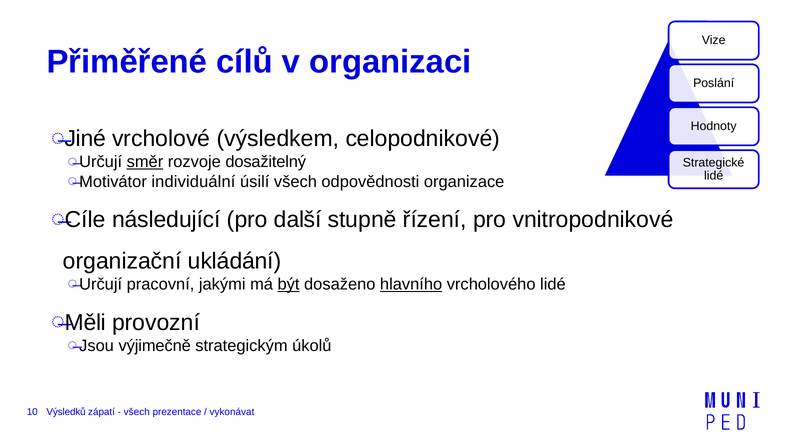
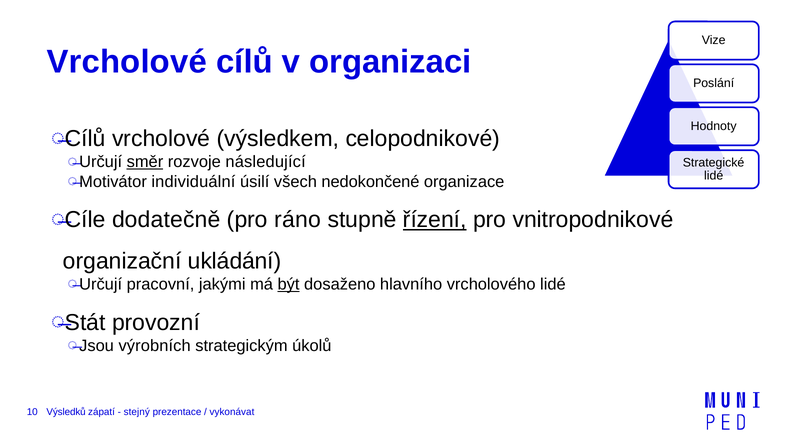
Přiměřené: Přiměřené -> Vrcholové (127, 62)
Jiné: Jiné -> Cílů (85, 139)
dosažitelný: dosažitelný -> následující (266, 162)
odpovědnosti: odpovědnosti -> nedokončené (370, 182)
následující: následující -> dodatečně (166, 220)
další: další -> ráno (298, 220)
řízení underline: none -> present (435, 220)
hlavního underline: present -> none (411, 284)
Měli: Měli -> Stát (85, 322)
výjimečně: výjimečně -> výrobních (155, 345)
všech: všech -> stejný (137, 412)
